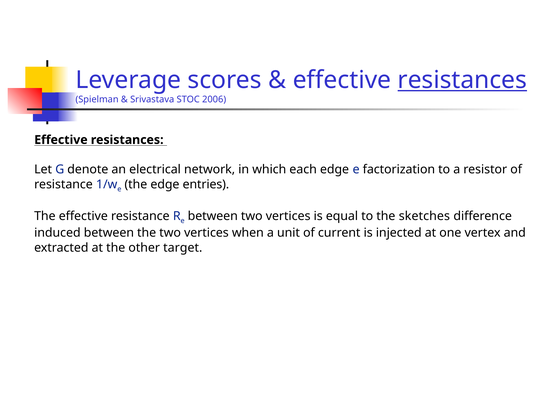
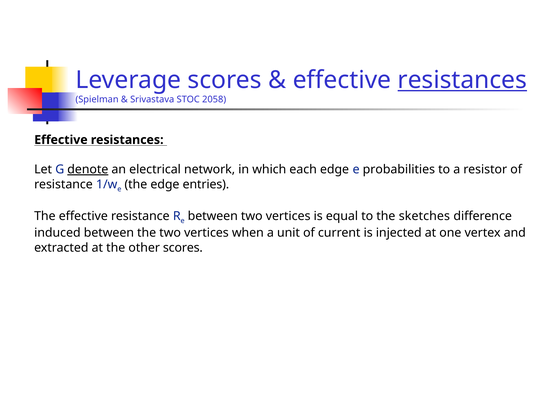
2006: 2006 -> 2058 (214, 99)
denote underline: none -> present (88, 169)
factorization: factorization -> probabilities (399, 169)
other target: target -> scores (183, 248)
